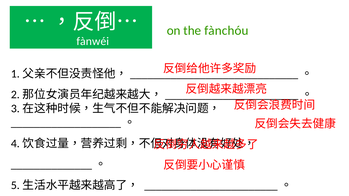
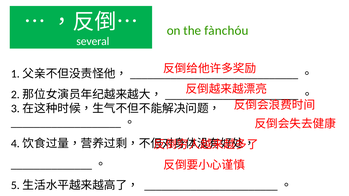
fànwéi: fànwéi -> several (93, 41)
